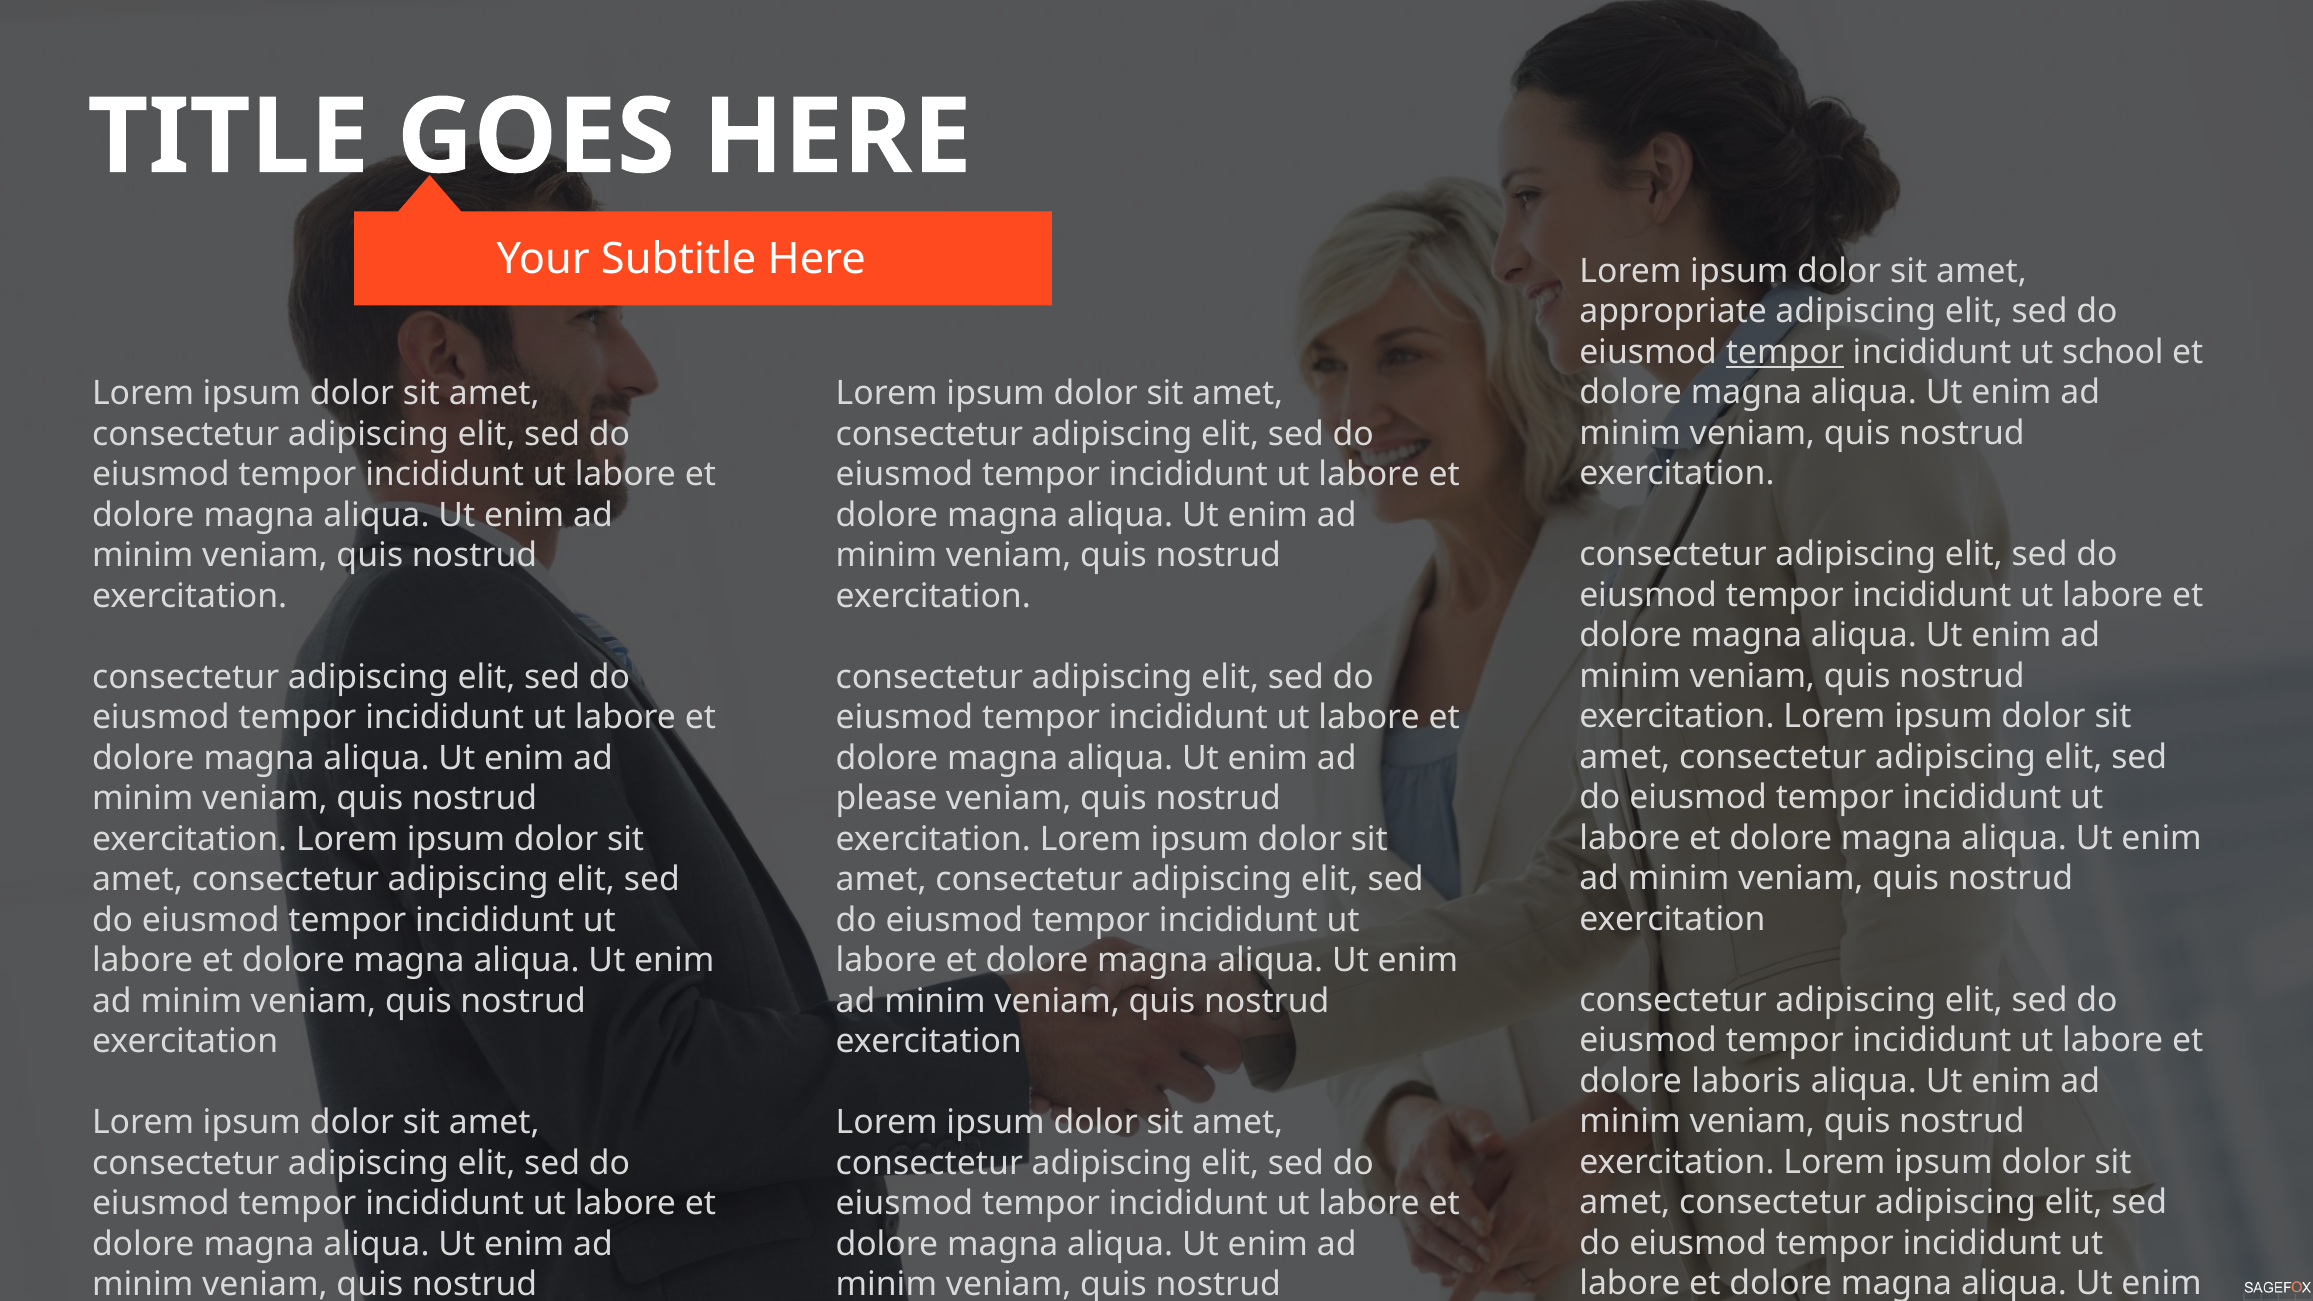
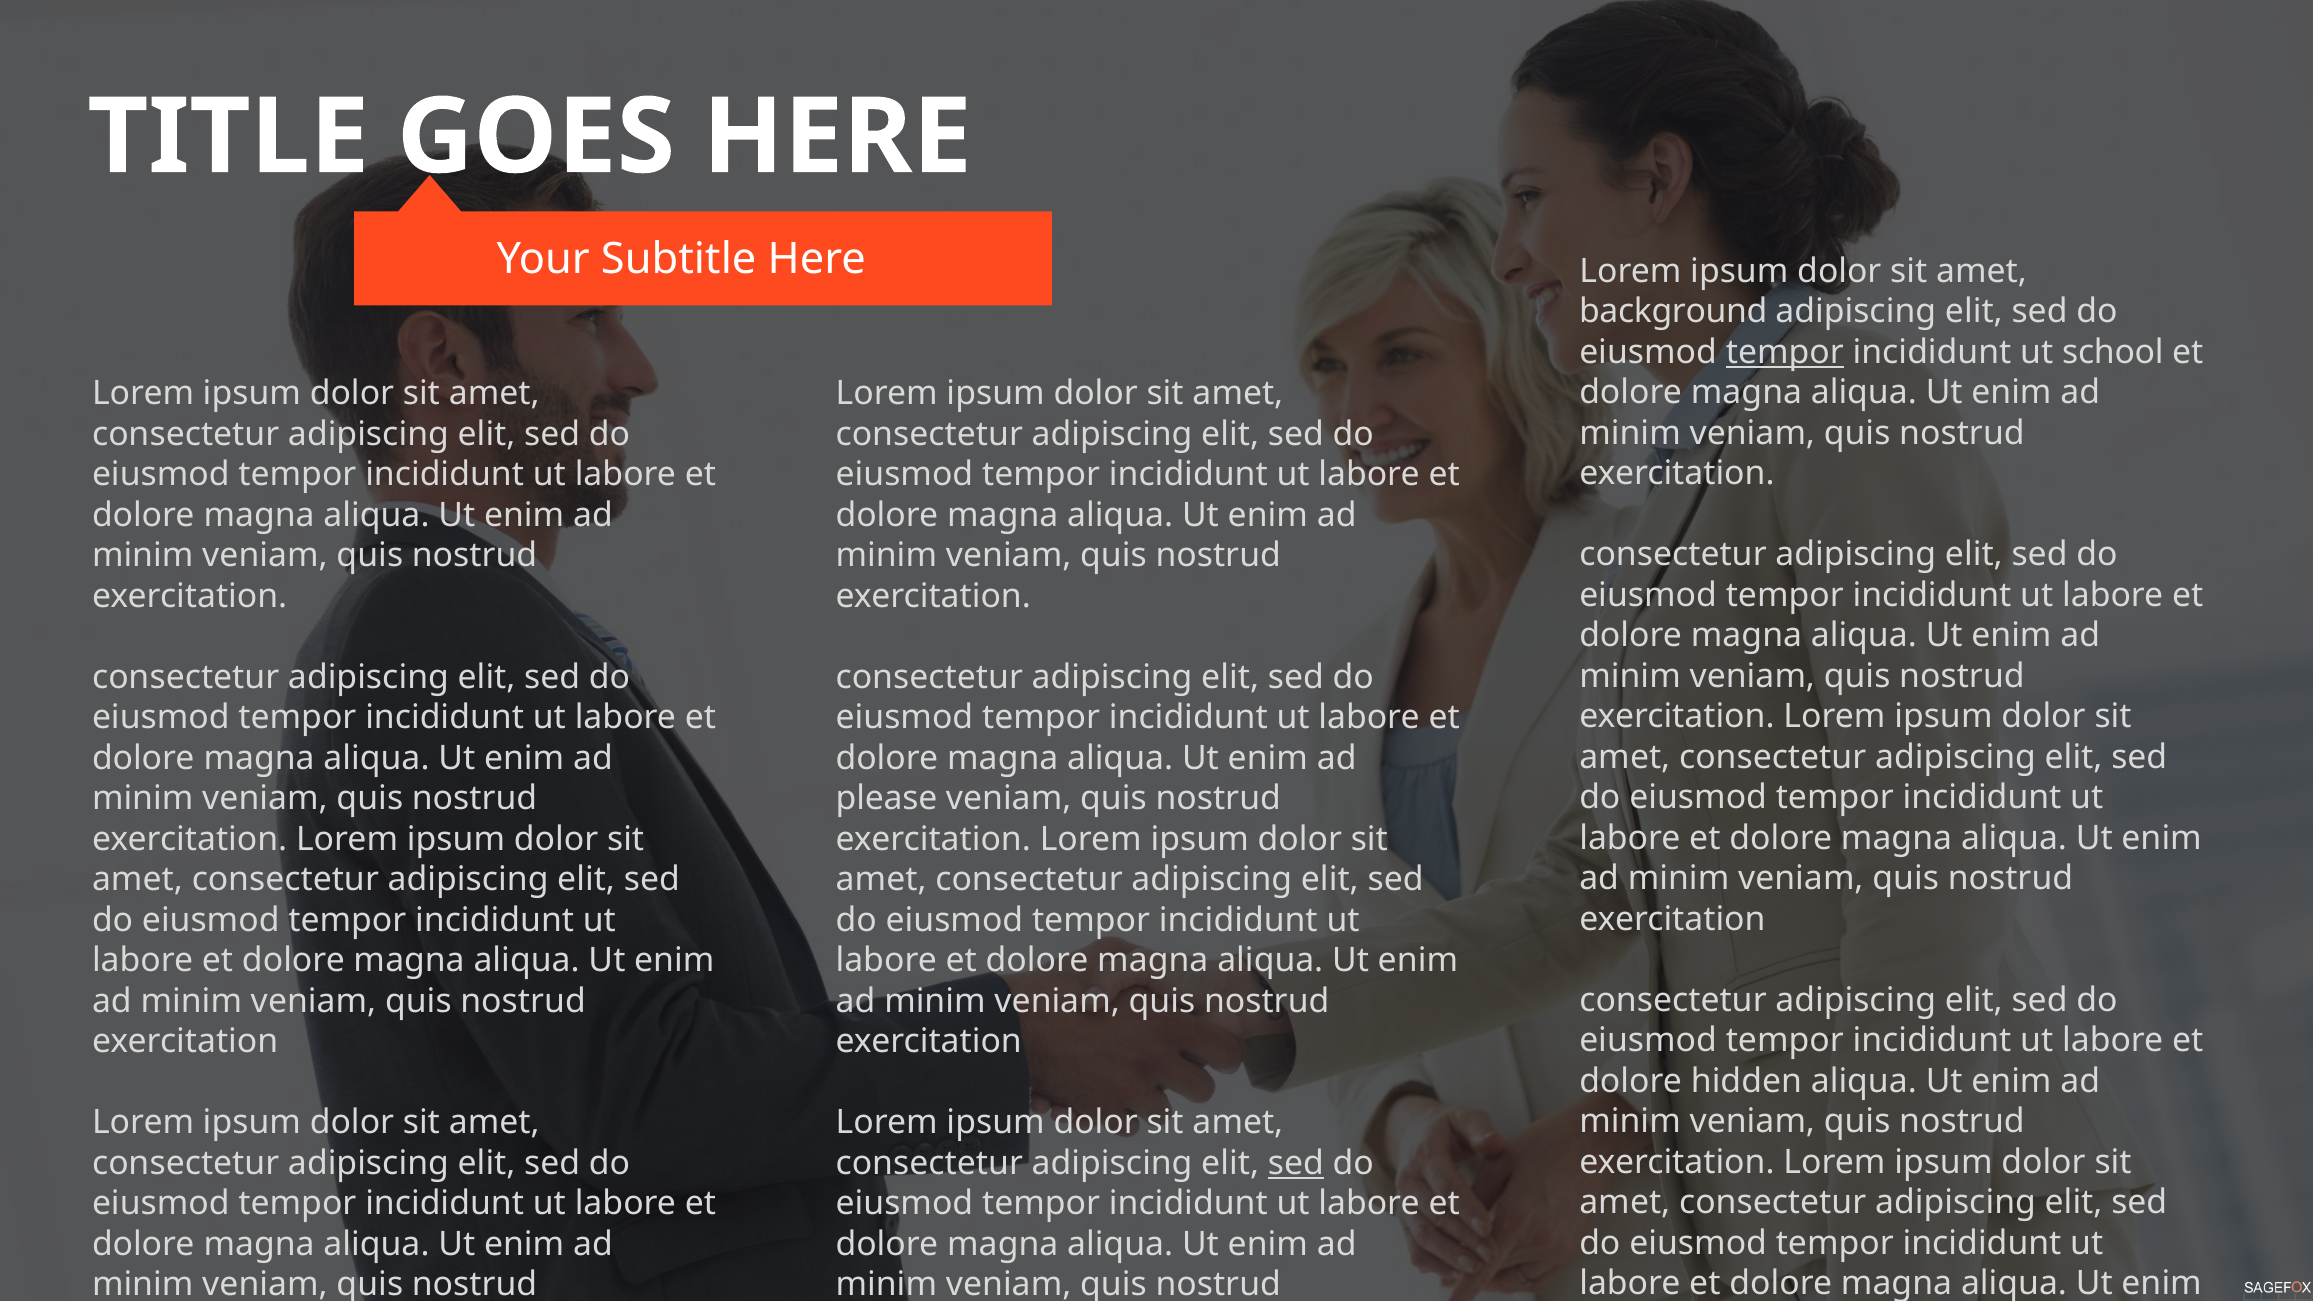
appropriate: appropriate -> background (1673, 312)
laboris: laboris -> hidden (1746, 1081)
sed underline: none -> present (1296, 1163)
